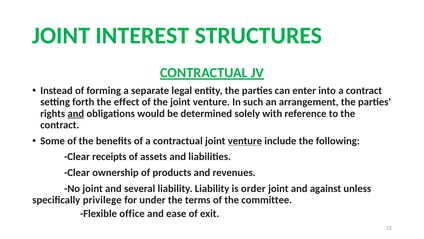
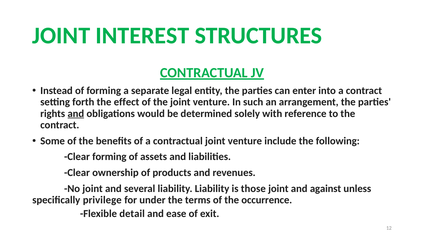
venture underline: present -> none (245, 141)
Clear receipts: receipts -> forming (109, 156)
order: order -> those (253, 188)
committee: committee -> occurrence (267, 200)
office: office -> detail (132, 213)
